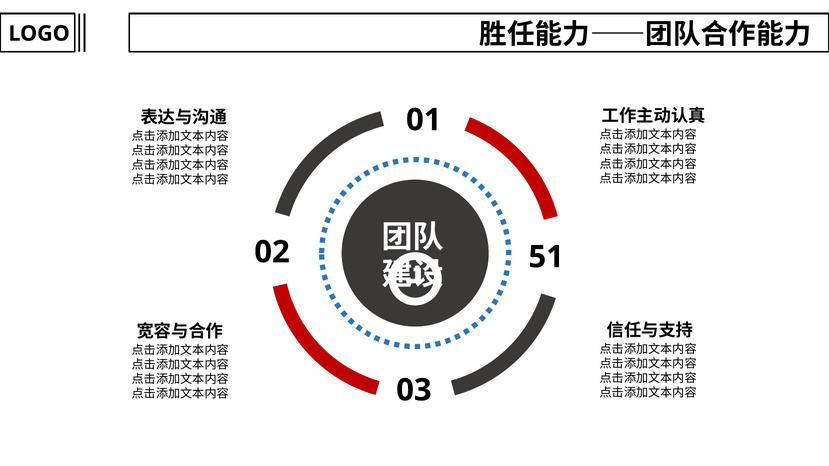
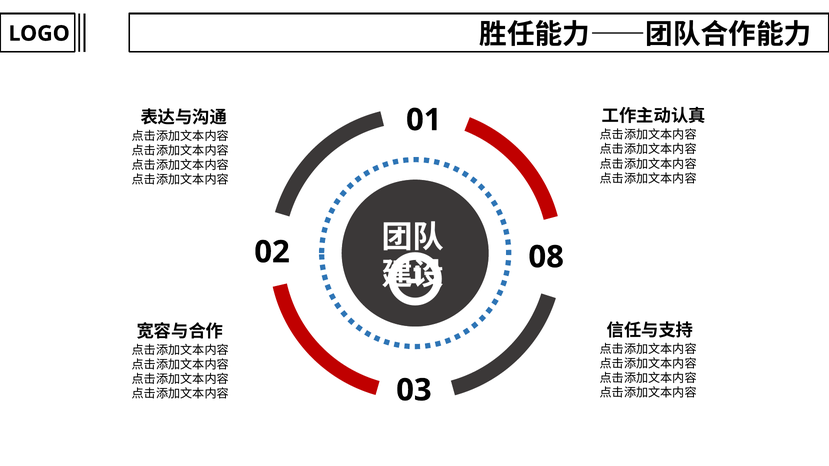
51: 51 -> 08 (546, 257)
